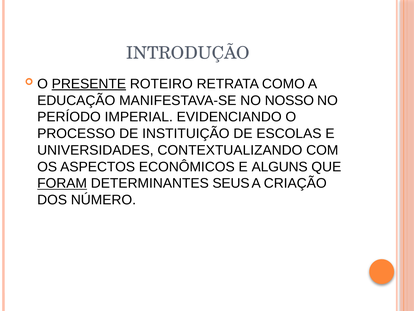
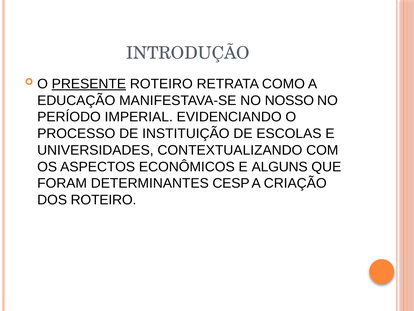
FORAM underline: present -> none (62, 183)
SEUS: SEUS -> CESP (231, 183)
DOS NÚMERO: NÚMERO -> ROTEIRO (104, 200)
